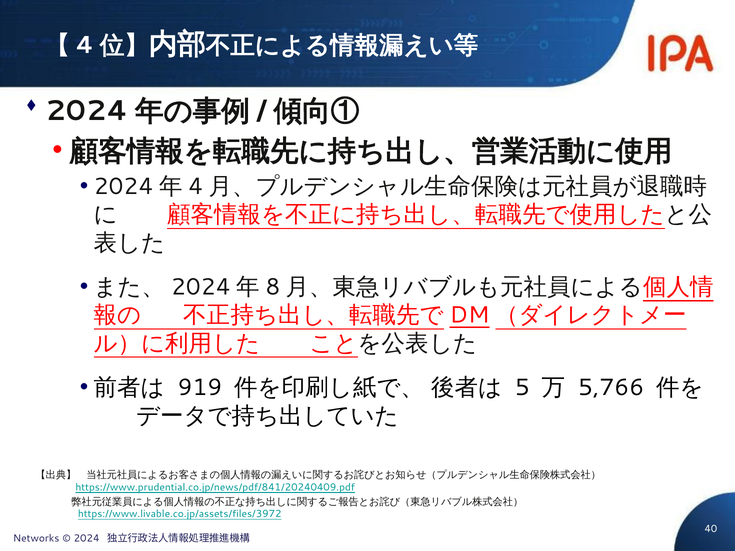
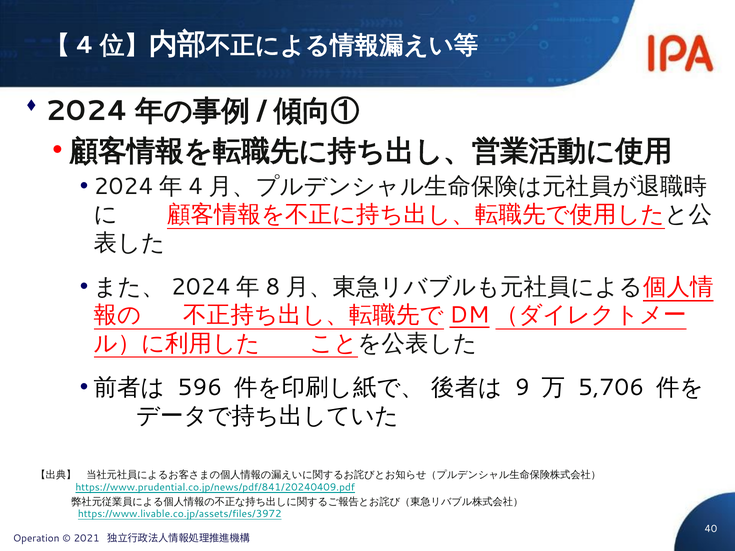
919: 919 -> 596 (200, 388)
5: 5 -> 9 (522, 388)
5,766: 5,766 -> 5,706 (611, 388)
Networks: Networks -> Operation (36, 539)
2024: 2024 -> 2021 (87, 539)
